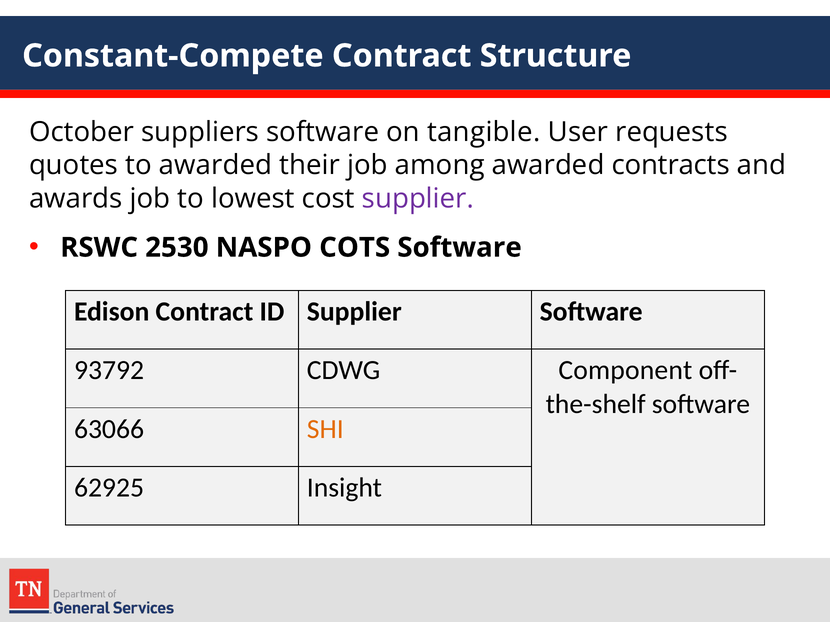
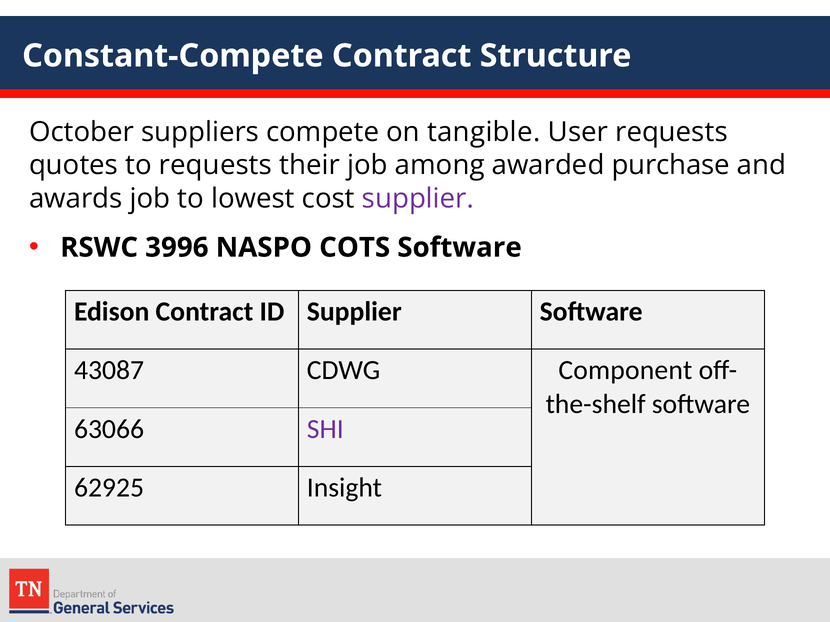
suppliers software: software -> compete (323, 132)
to awarded: awarded -> requests (216, 165)
contracts: contracts -> purchase (671, 165)
2530: 2530 -> 3996 (177, 248)
93792: 93792 -> 43087 (109, 371)
SHI colour: orange -> purple (325, 429)
